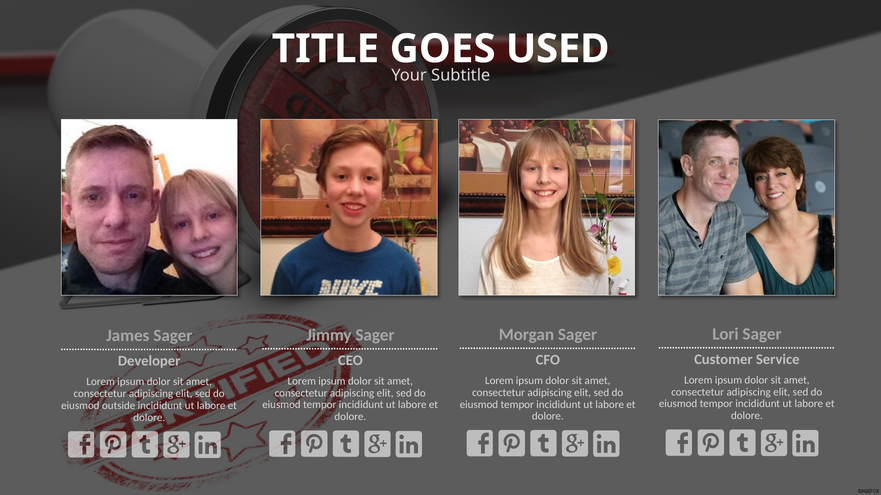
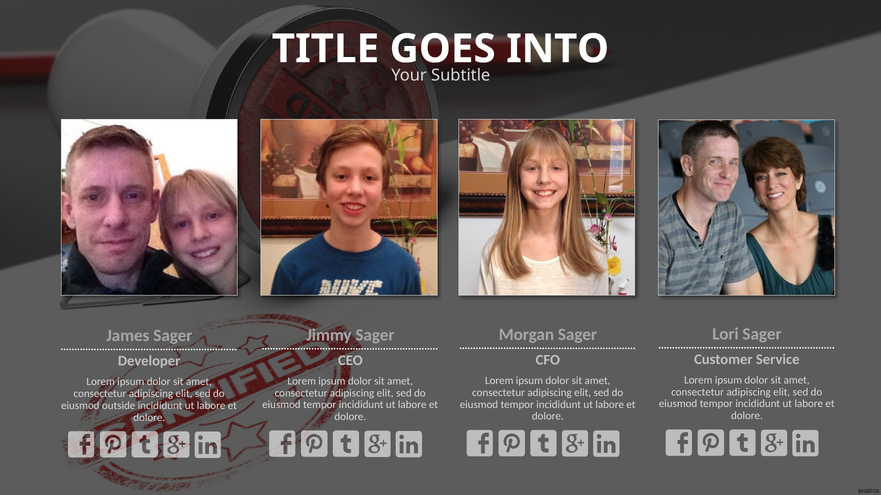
USED: USED -> INTO (558, 49)
